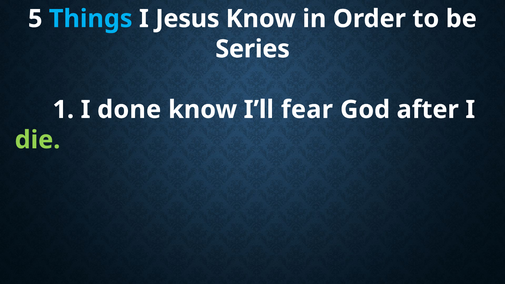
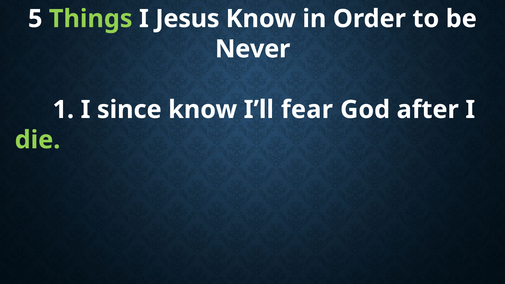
Things colour: light blue -> light green (91, 19)
Series: Series -> Never (253, 49)
done: done -> since (129, 110)
